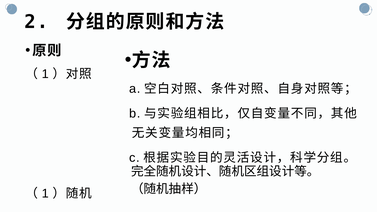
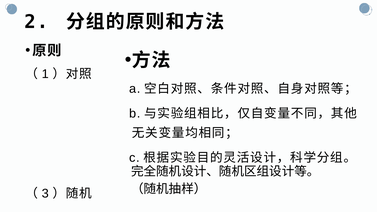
1: 1 -> 3 (45, 194)
